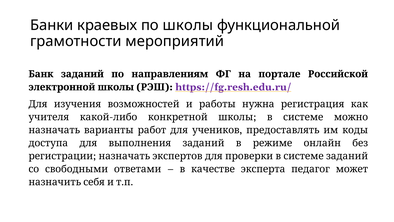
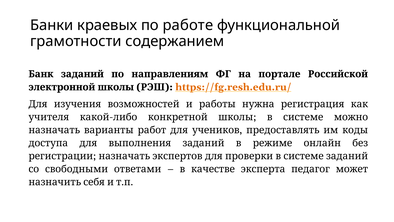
по школы: школы -> работе (188, 25)
мероприятий: мероприятий -> содержанием (175, 41)
https://fg.resh.edu.ru/ colour: purple -> orange (233, 87)
